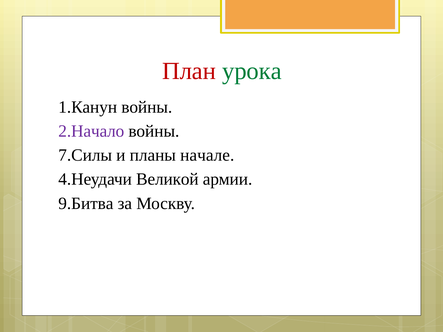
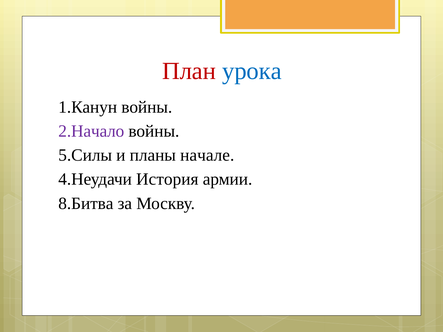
урока colour: green -> blue (252, 71)
7.Силы: 7.Силы -> 5.Силы (85, 155)
Великой: Великой -> История (167, 179)
9.Битва: 9.Битва -> 8.Битва (86, 204)
